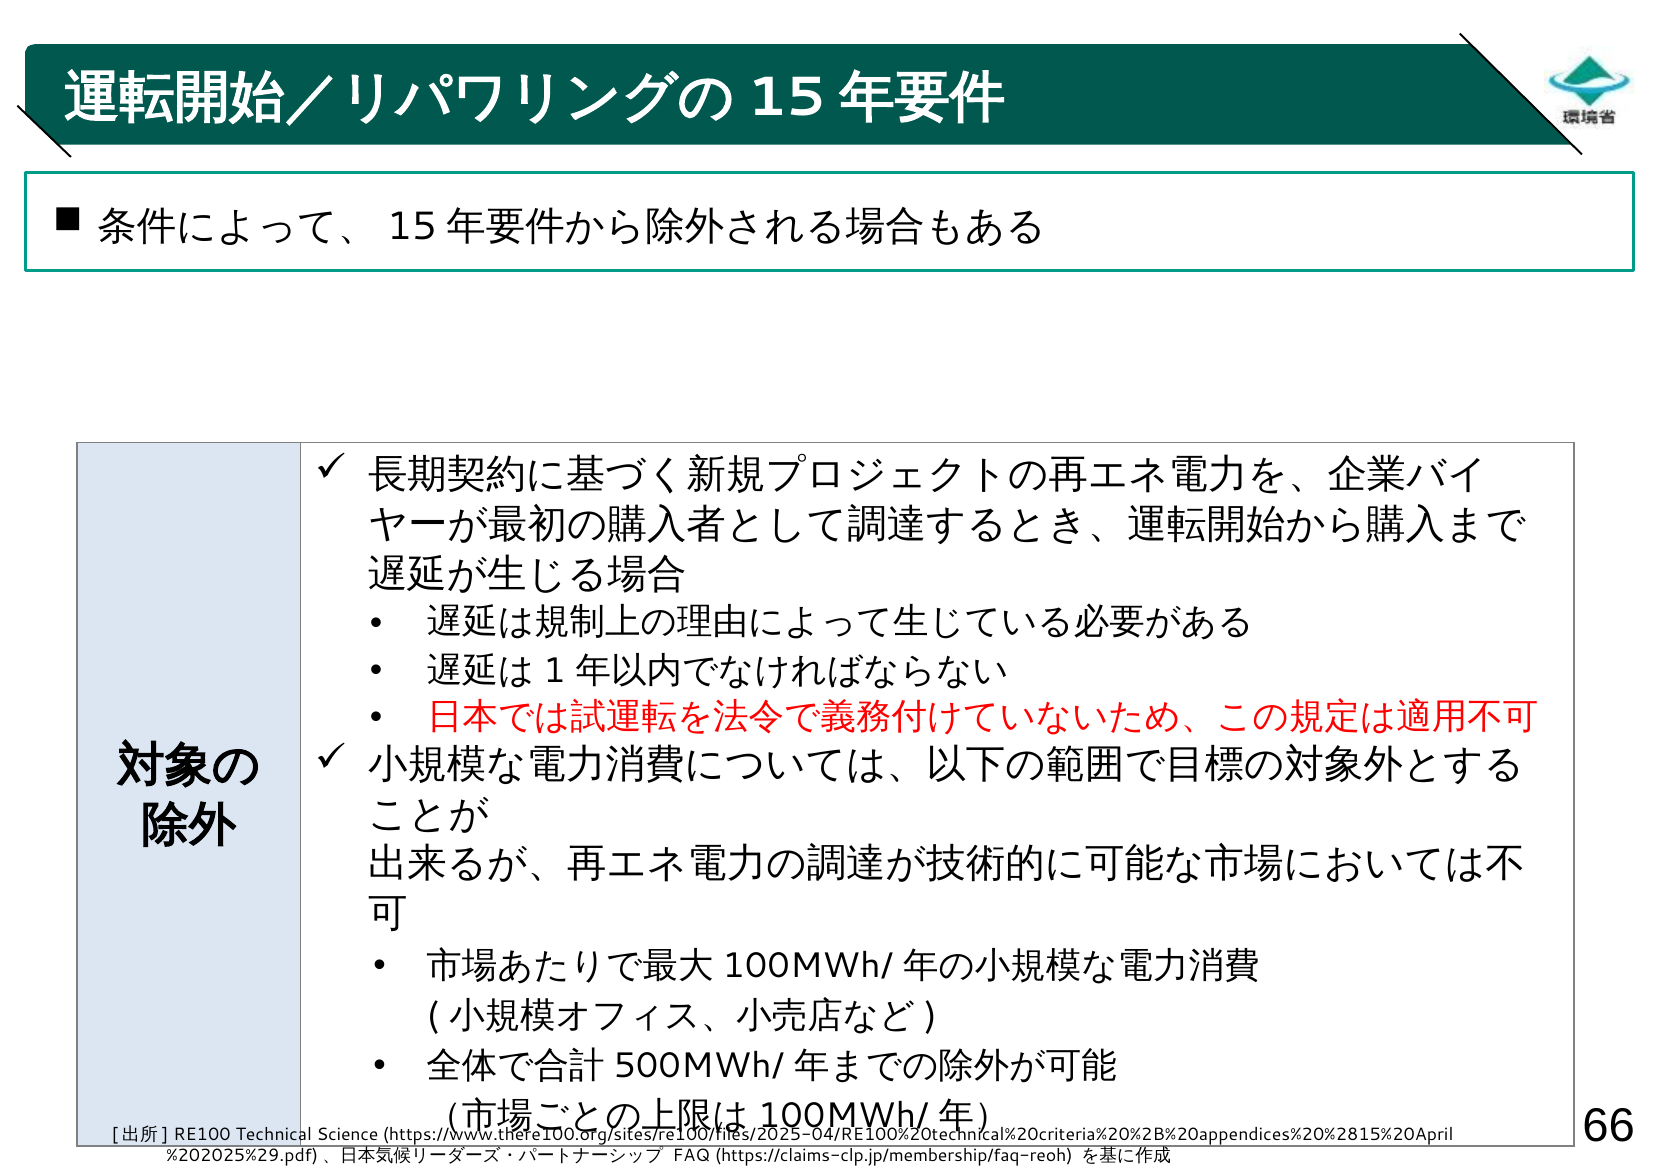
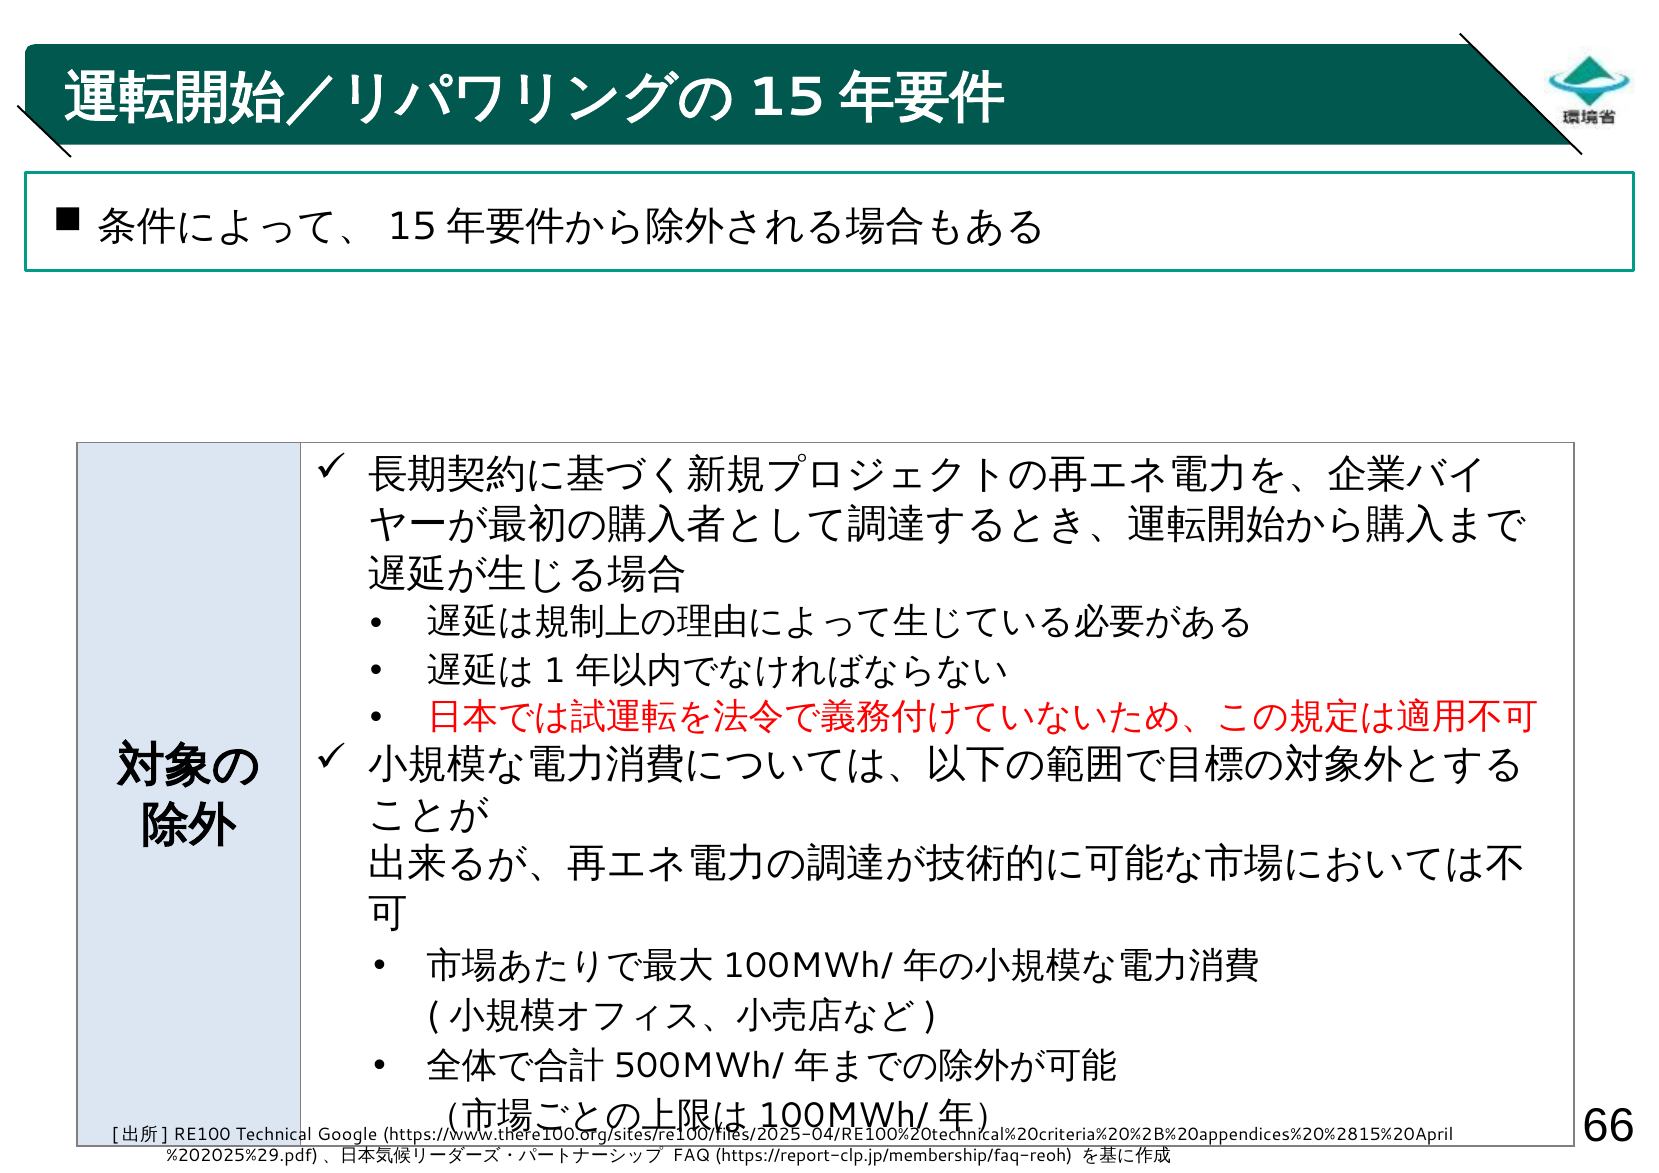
Science: Science -> Google (347, 1134)
https://claims-clp.jp/membership/faq-reoh: https://claims-clp.jp/membership/faq-reoh -> https://report-clp.jp/membership/faq-reoh (894, 1156)
